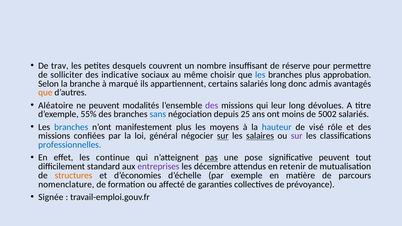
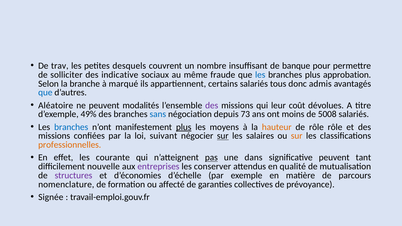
réserve: réserve -> banque (296, 66)
choisir: choisir -> fraude (223, 75)
salariés long: long -> tous (278, 84)
que colour: orange -> blue (45, 93)
leur long: long -> coût (297, 105)
55%: 55% -> 49% (89, 114)
25: 25 -> 73 (245, 114)
5002: 5002 -> 5008 (327, 114)
plus underline: none -> present (184, 127)
hauteur colour: blue -> orange (277, 127)
de visé: visé -> rôle (316, 127)
général: général -> suivant (163, 136)
salaires underline: present -> none (260, 136)
sur colour: purple -> orange (297, 136)
professionnelles colour: blue -> orange (70, 145)
continue: continue -> courante (113, 158)
pose: pose -> dans (254, 158)
tout: tout -> tant (363, 158)
standard: standard -> nouvelle (103, 167)
décembre: décembre -> conserver (213, 167)
retenir: retenir -> qualité (293, 167)
structures colour: orange -> purple (74, 176)
